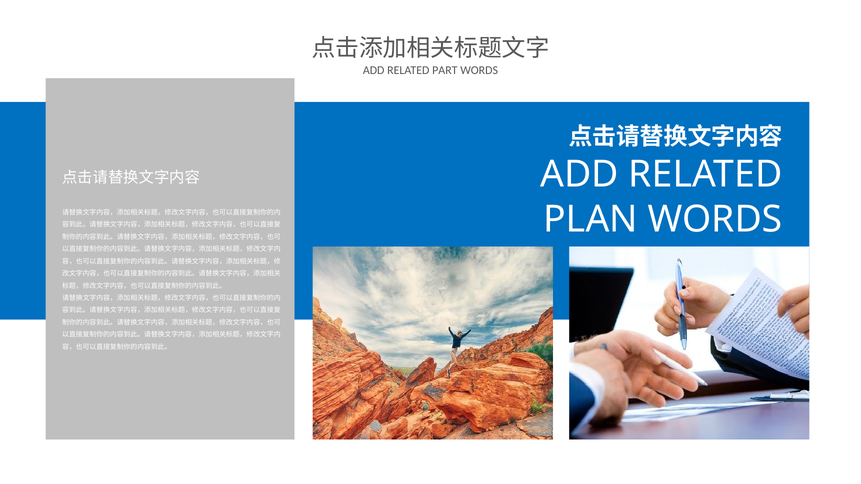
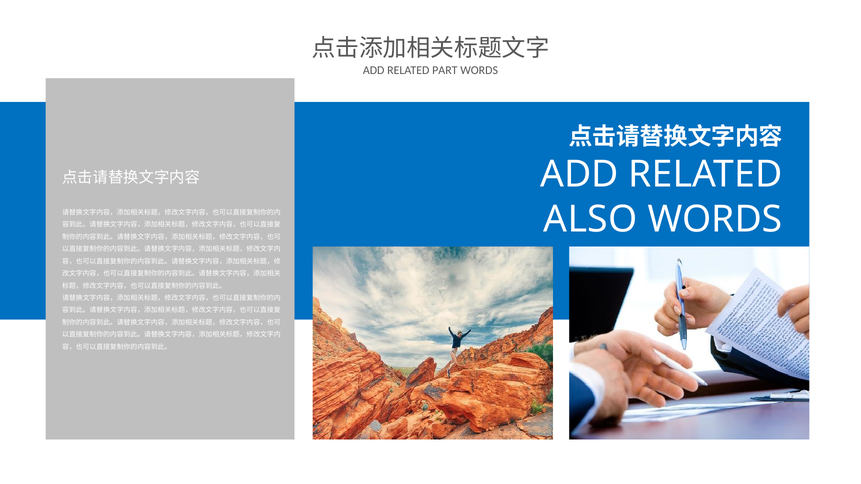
PLAN: PLAN -> ALSO (590, 219)
